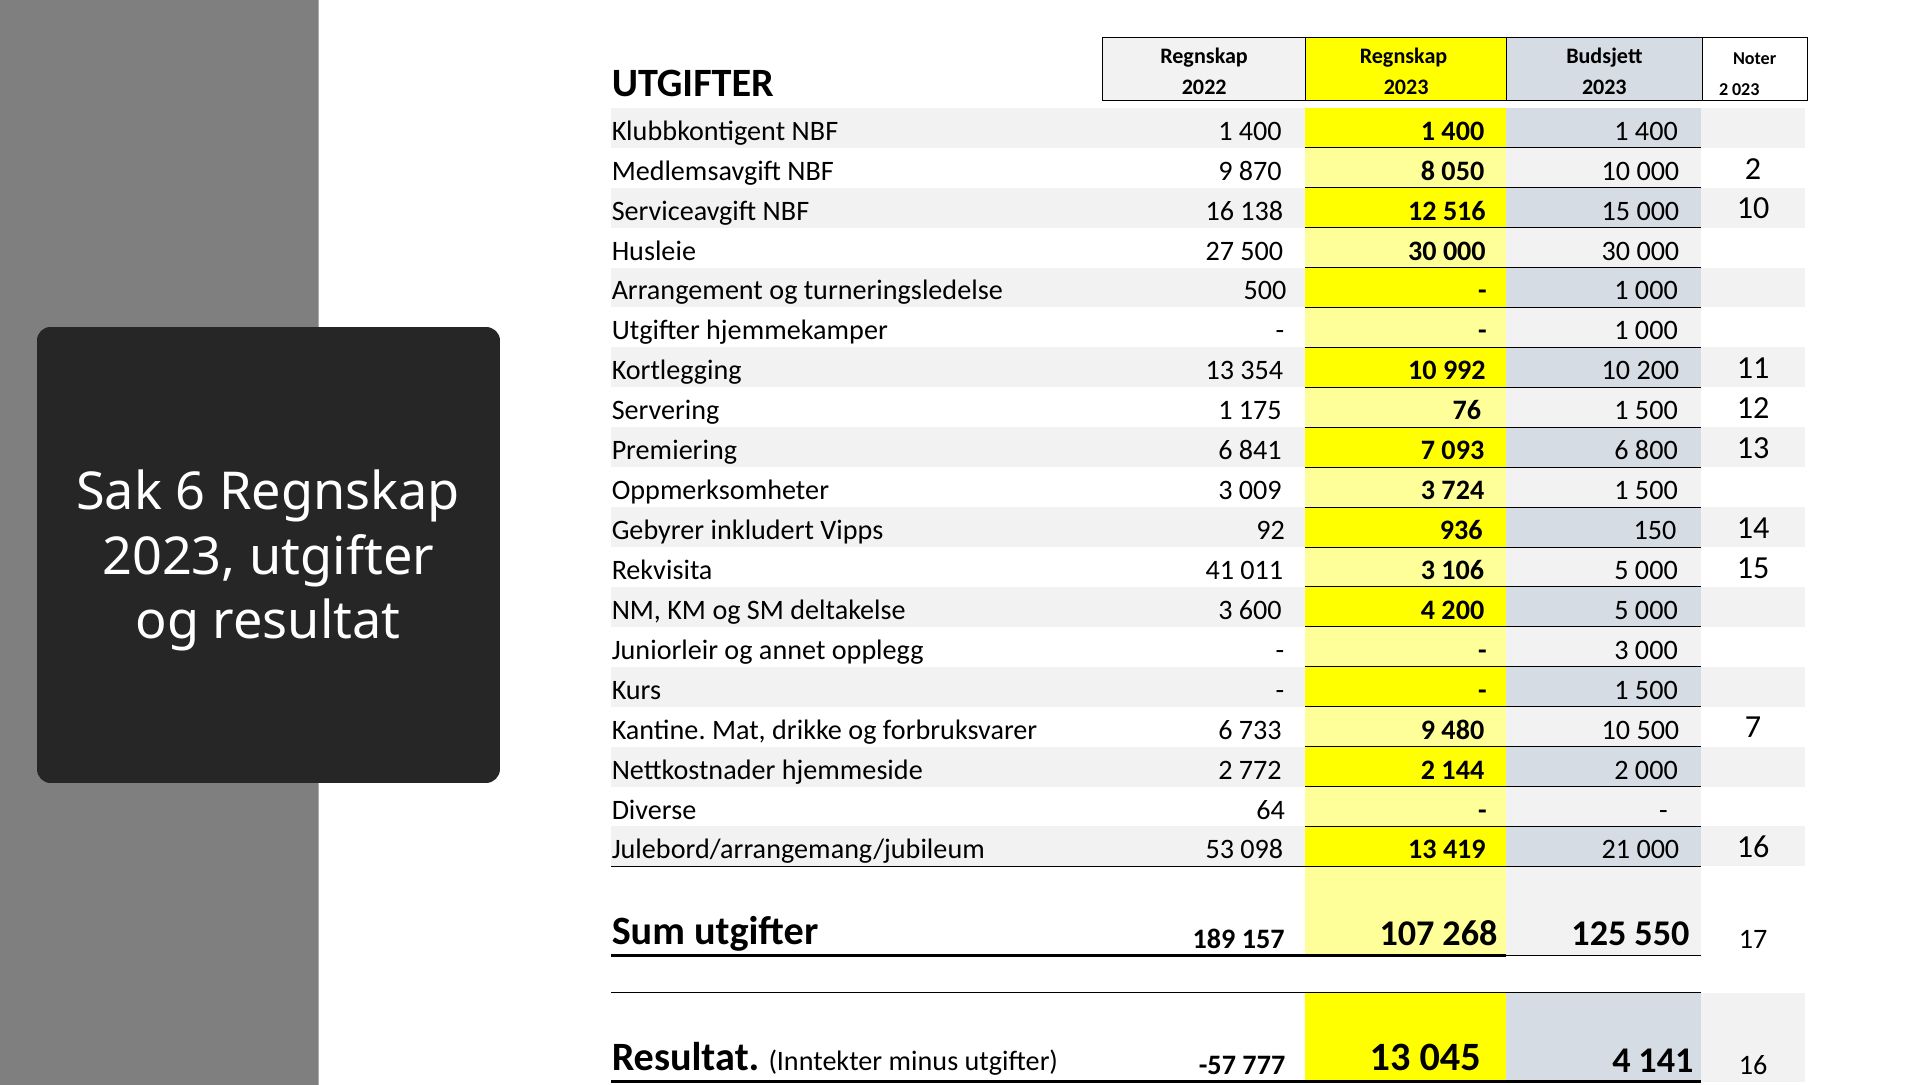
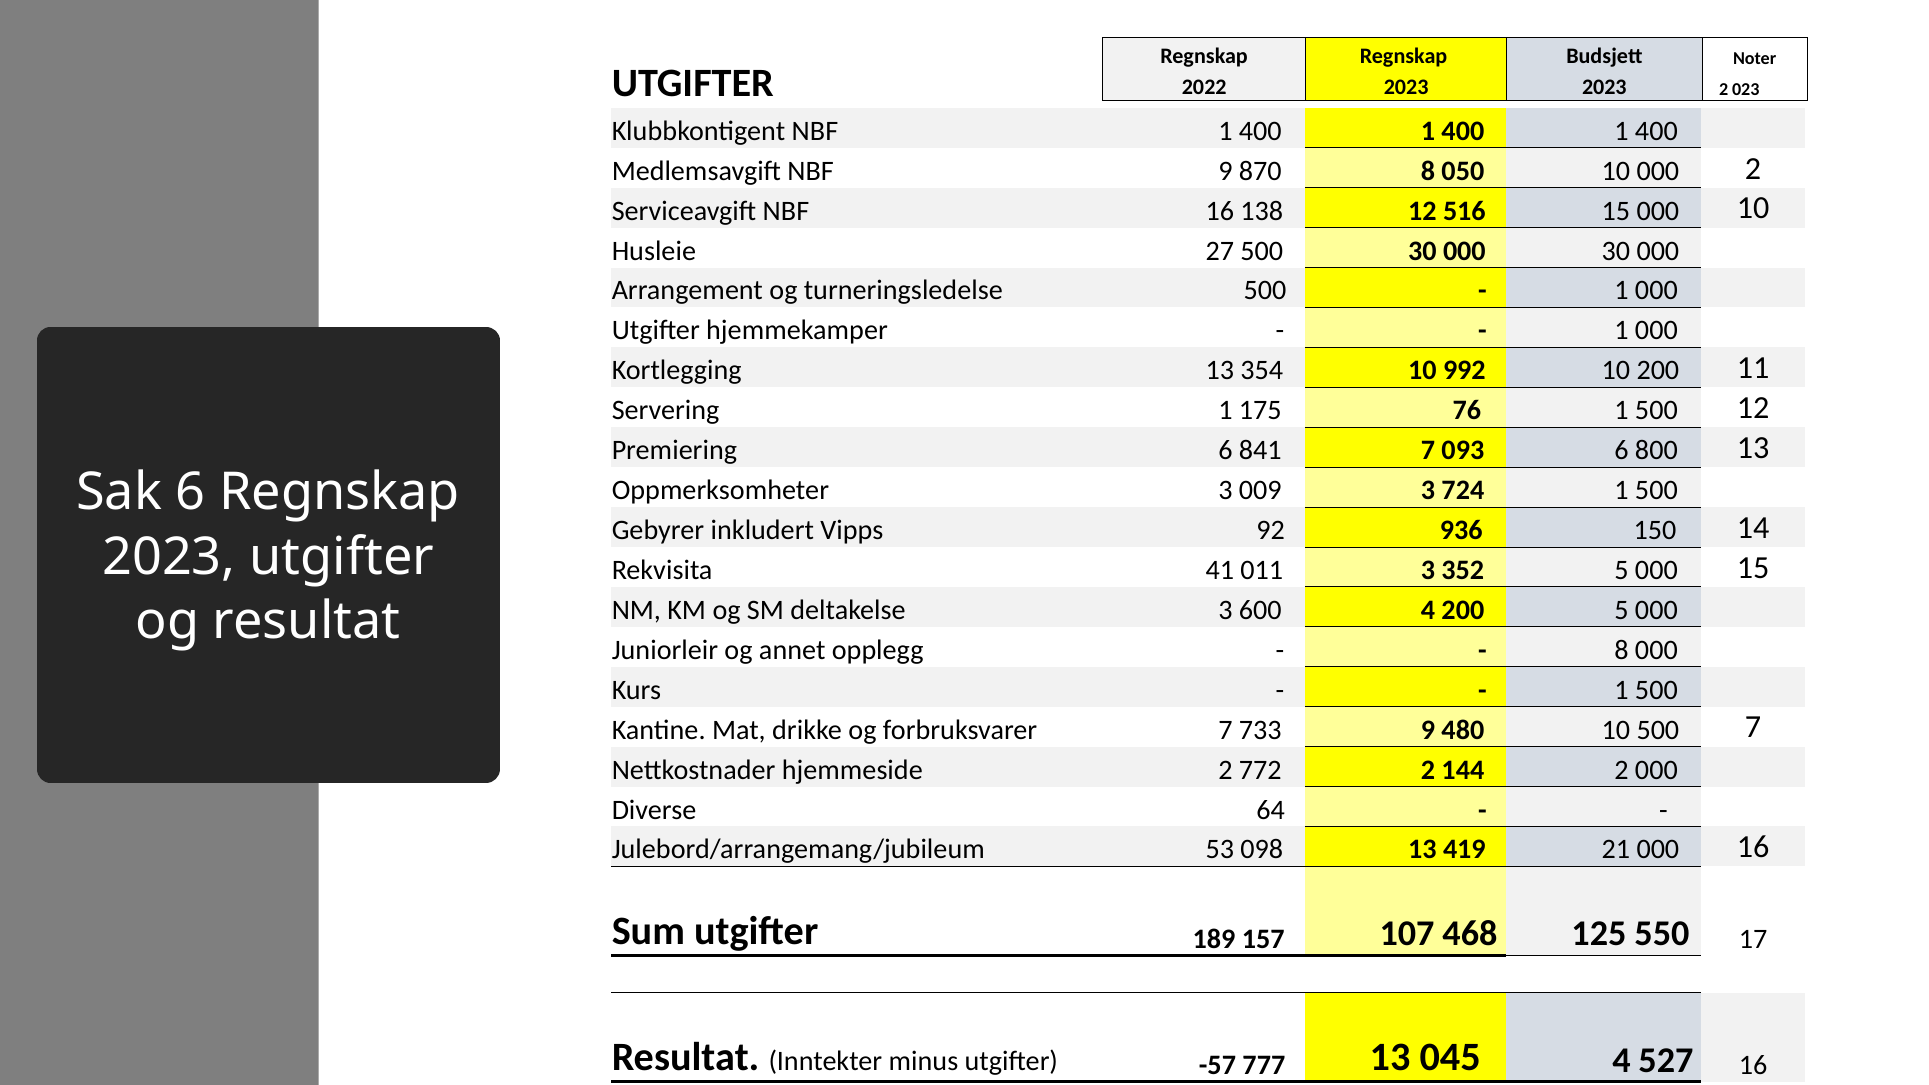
106: 106 -> 352 (1463, 570)
3: 3 -> 8 (1622, 650)
forbruksvarer 6: 6 -> 7 (1225, 730)
268: 268 -> 468 (1470, 934)
141: 141 -> 527 (1666, 1060)
